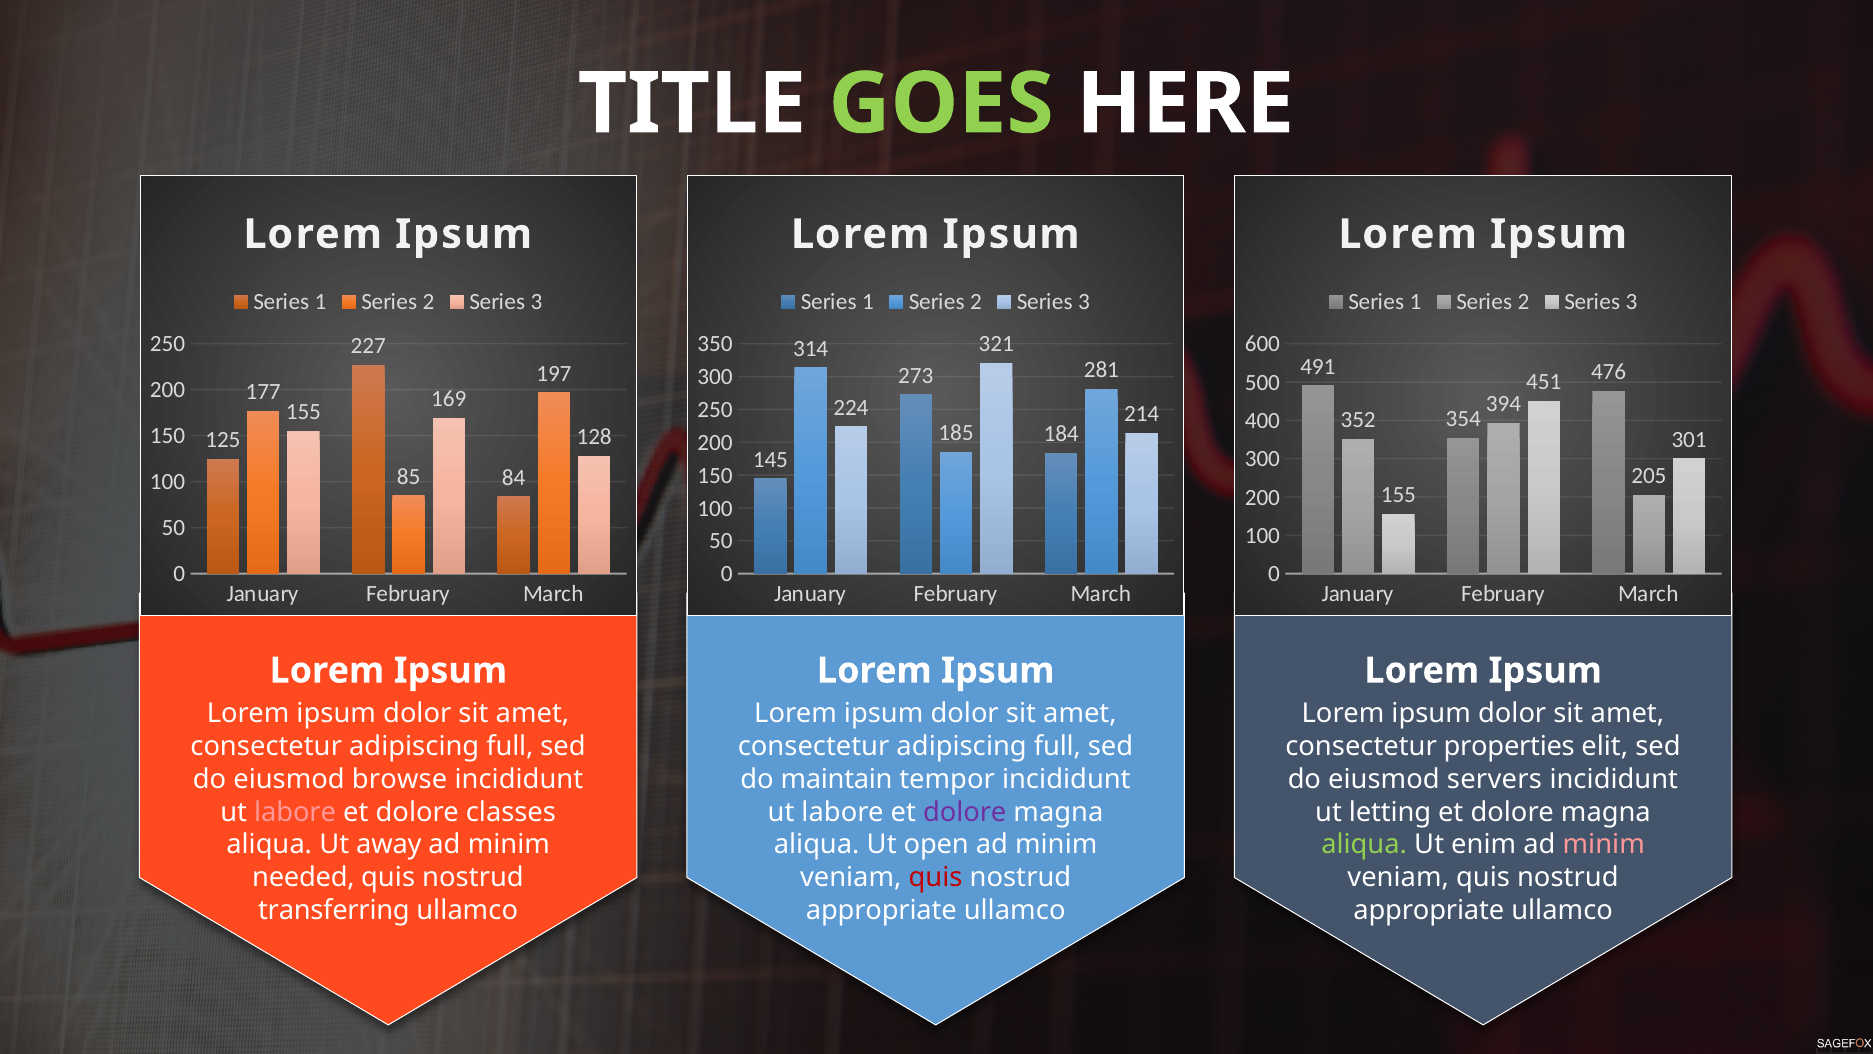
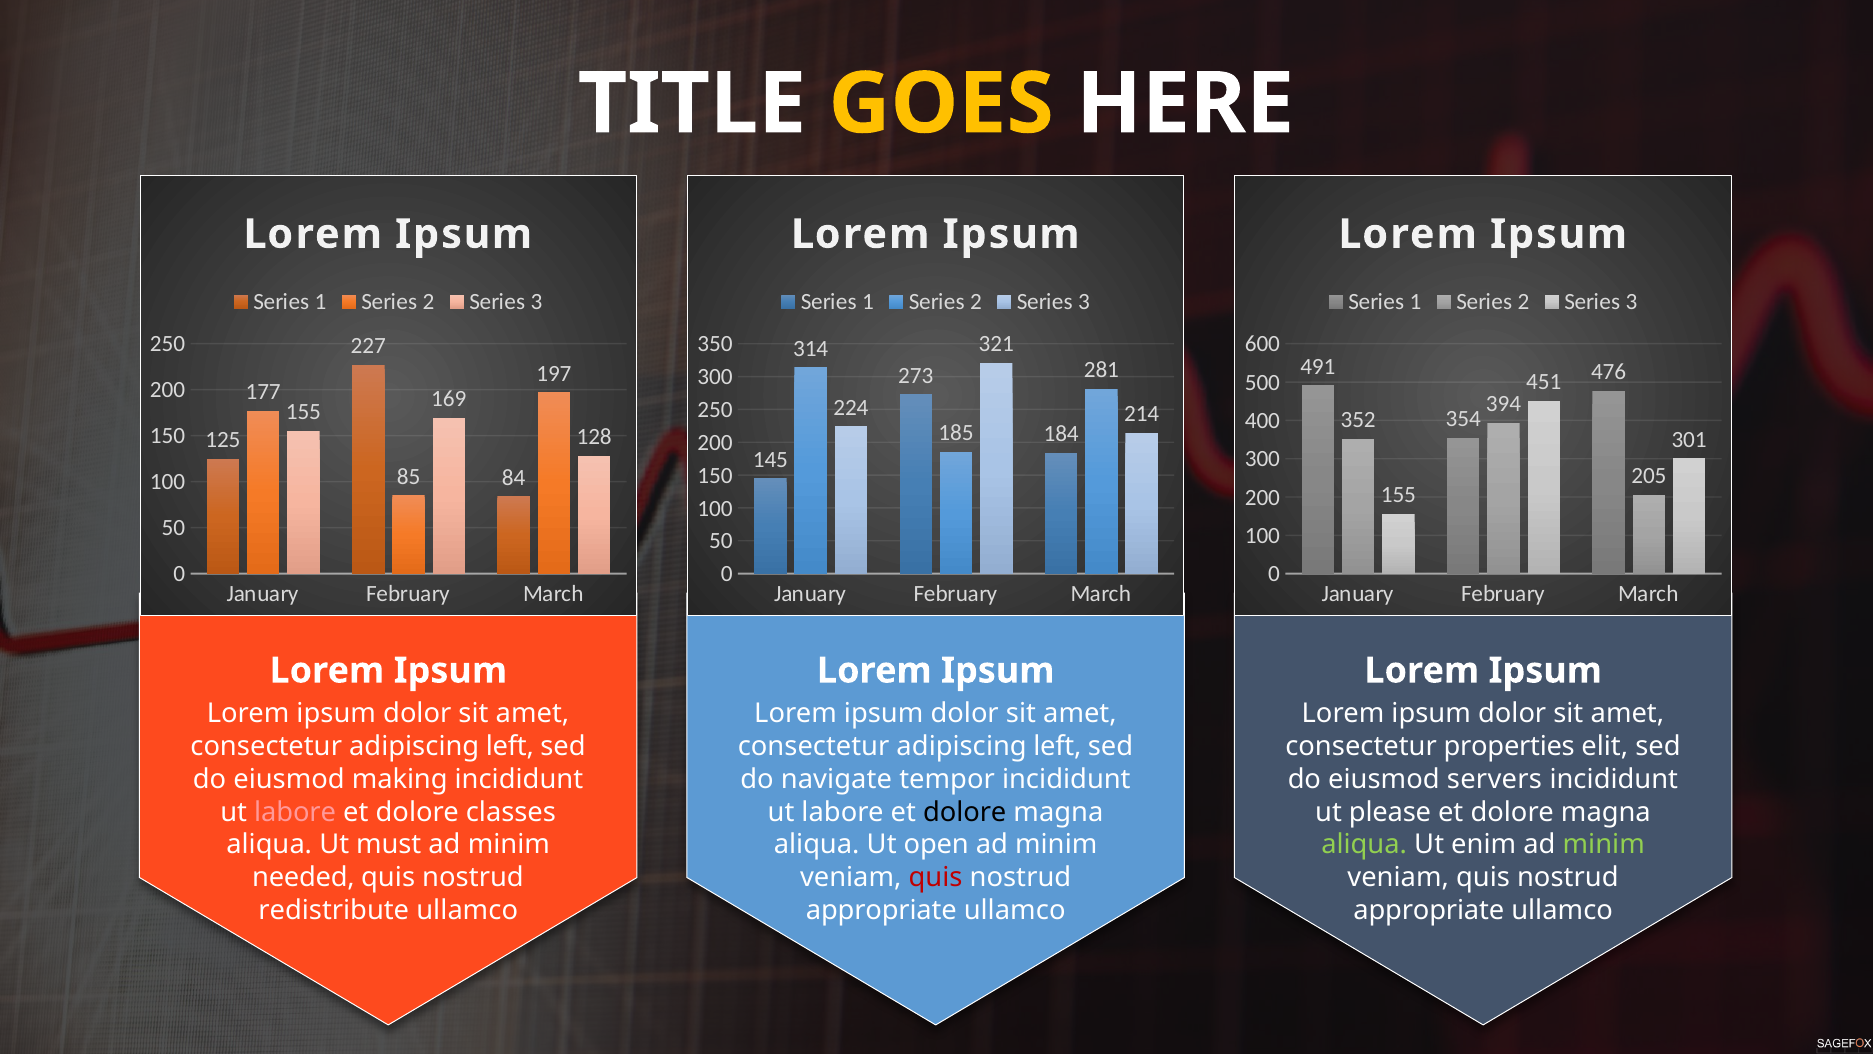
GOES colour: light green -> yellow (941, 104)
full: full -> left (510, 746)
full: full -> left (1057, 746)
browse: browse -> making (400, 779)
maintain: maintain -> navigate (836, 779)
dolore colour: purple -> black (965, 812)
letting: letting -> please (1390, 812)
away: away -> must (389, 844)
minim colour: pink -> light green (1604, 844)
transferring: transferring -> redistribute (334, 910)
